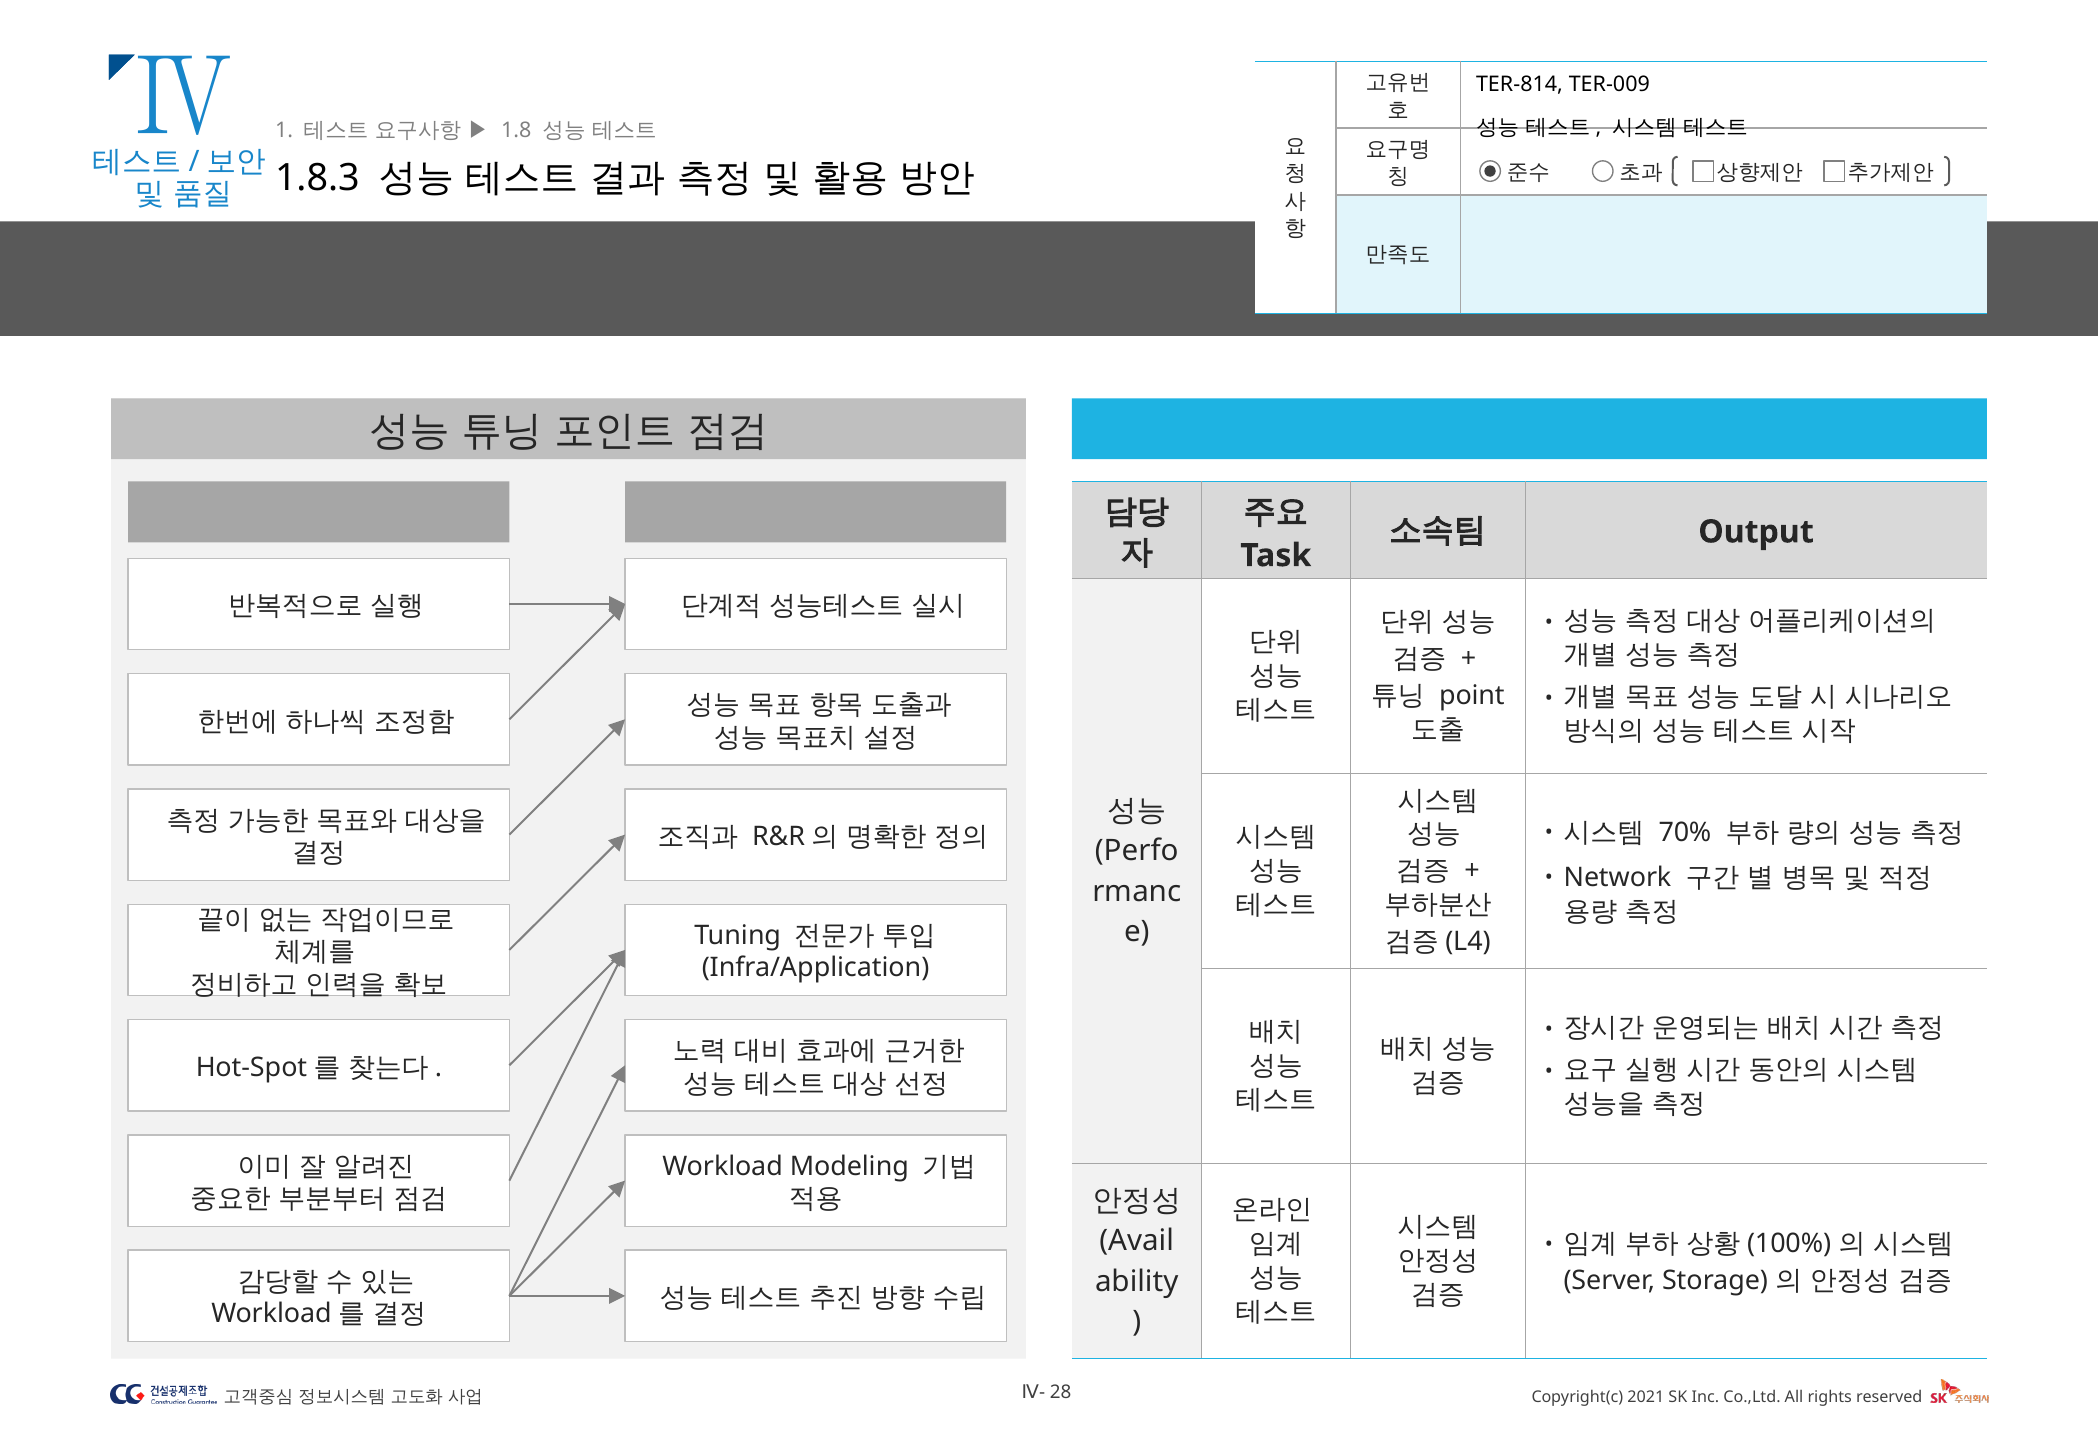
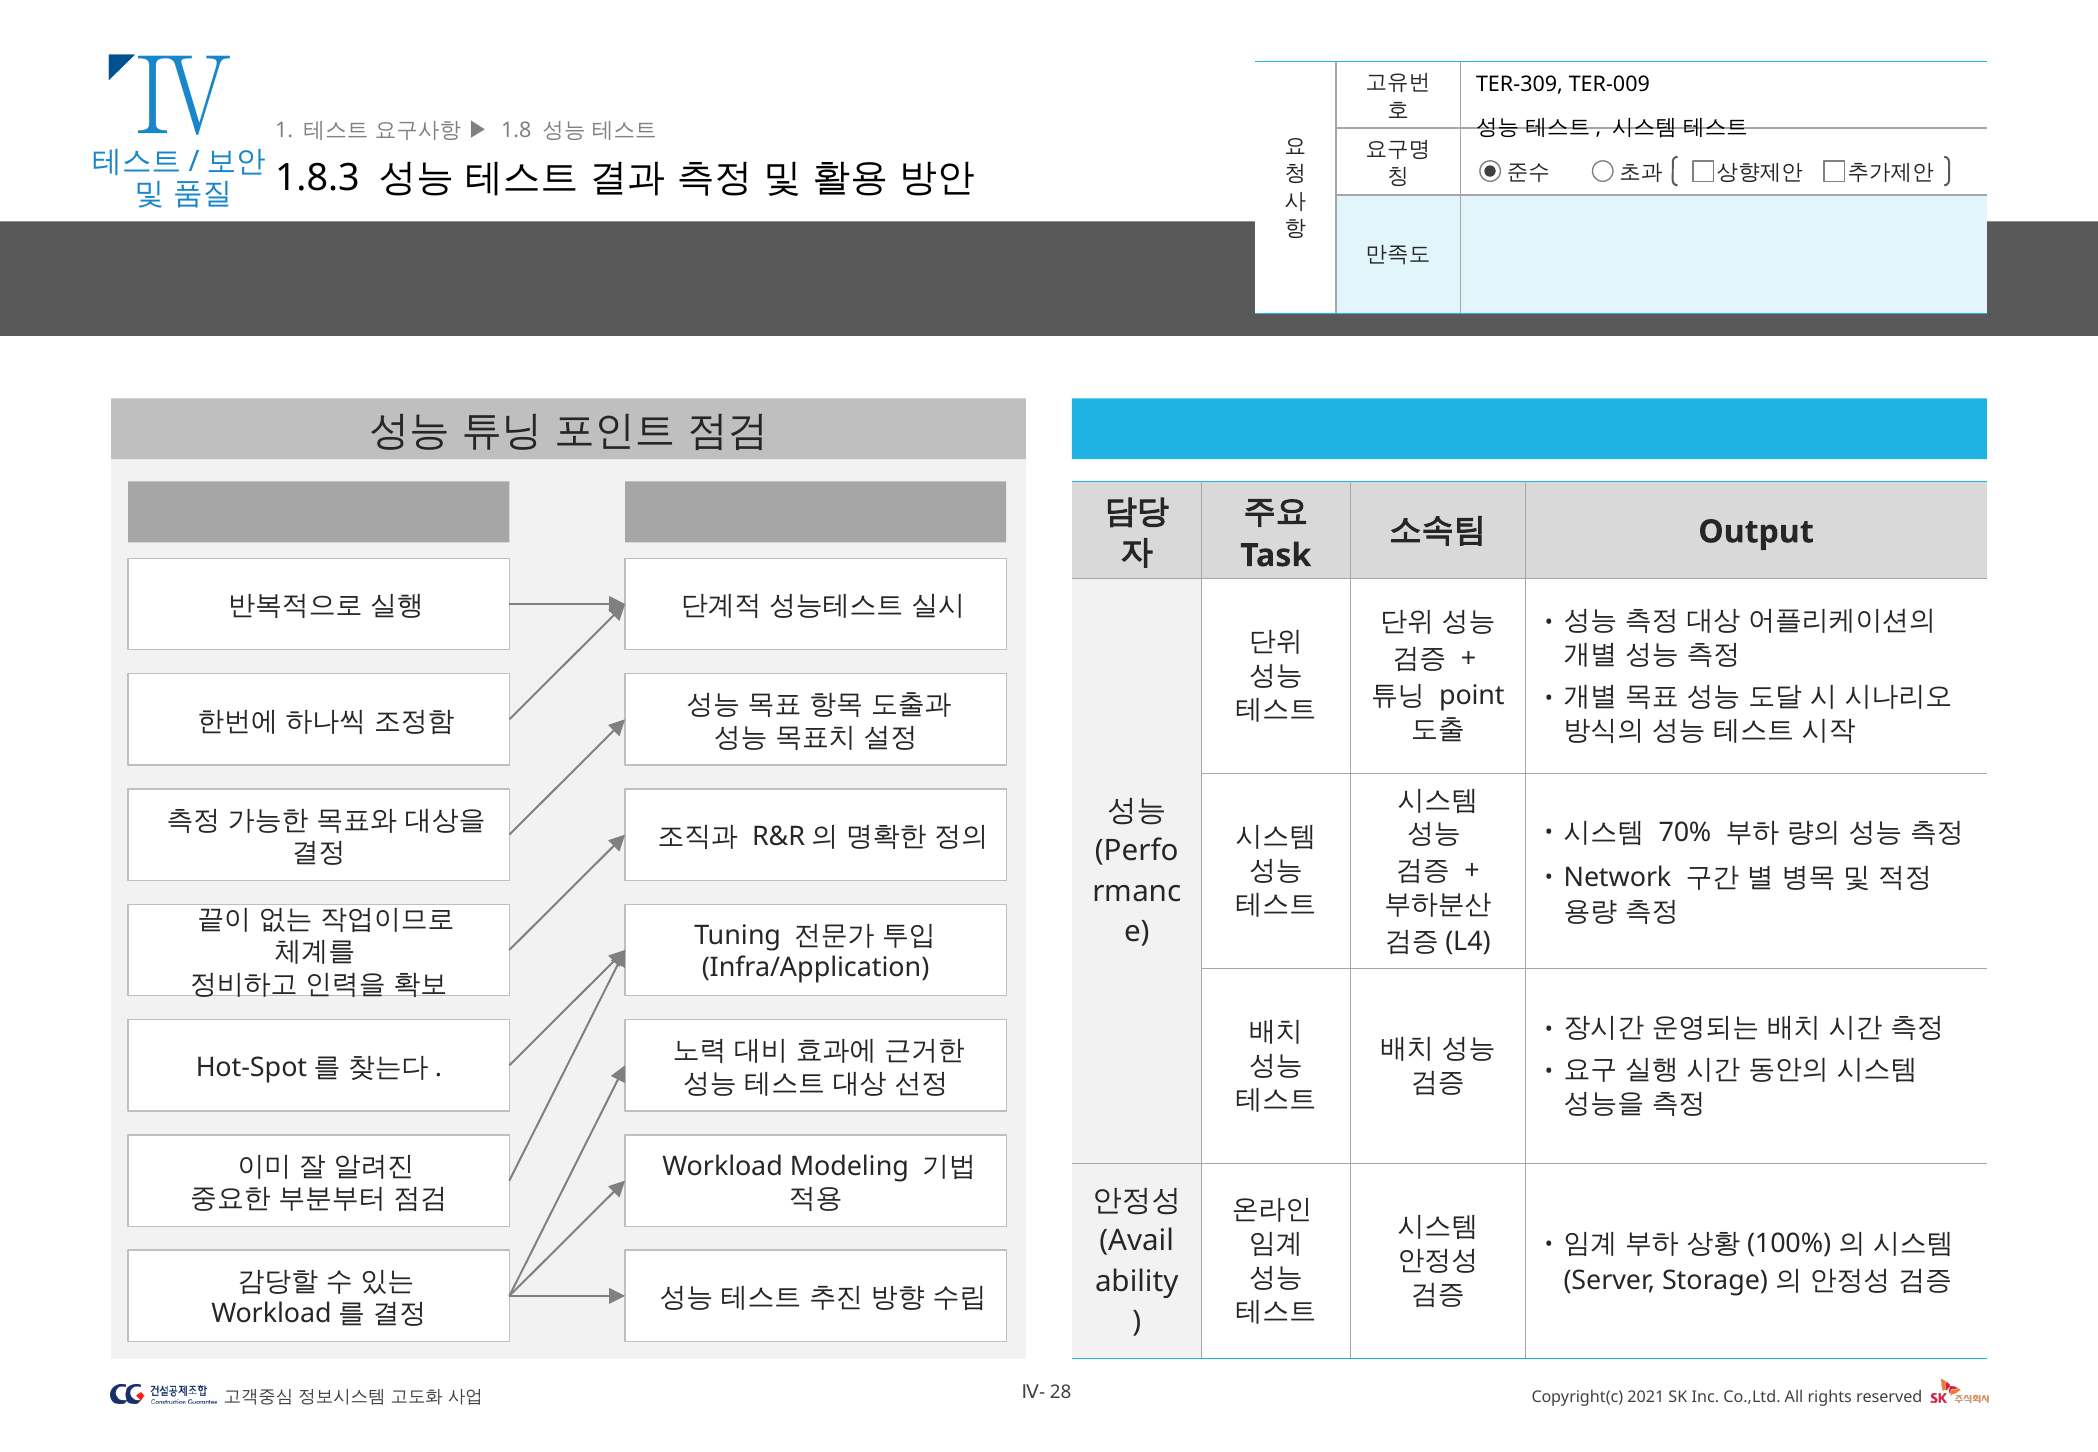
TER-814: TER-814 -> TER-309 (1519, 84)
